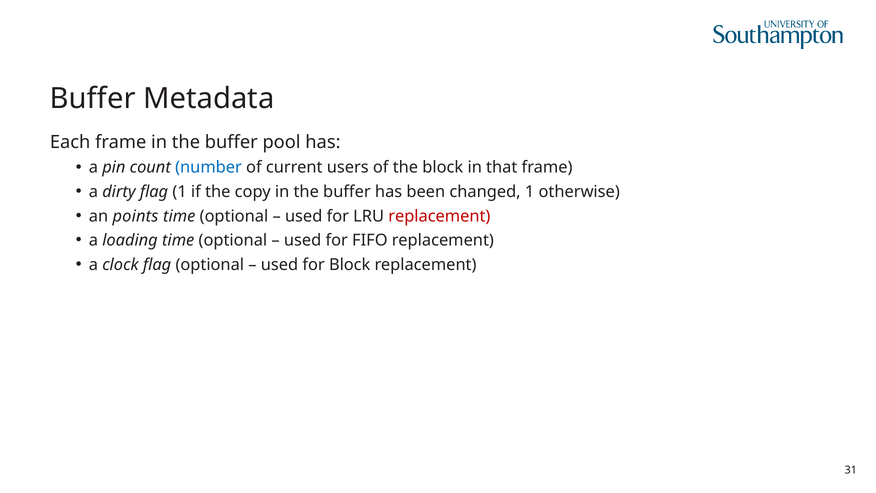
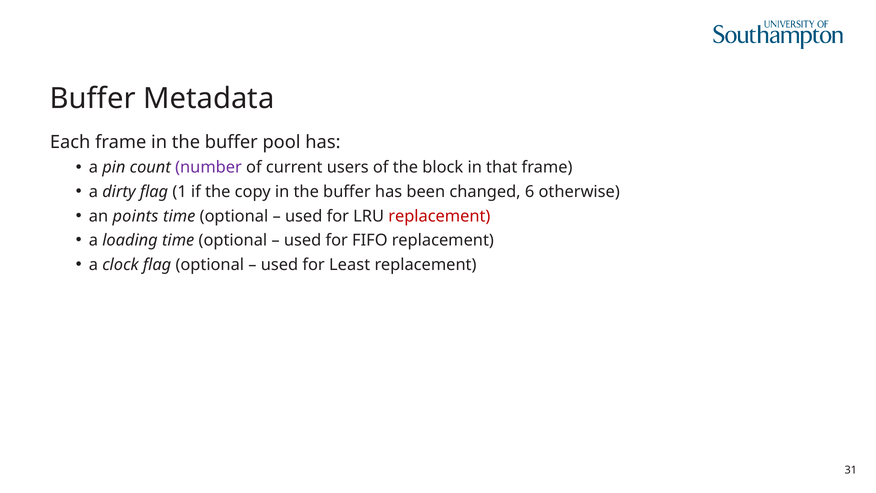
number colour: blue -> purple (209, 167)
changed 1: 1 -> 6 (530, 192)
for Block: Block -> Least (350, 265)
